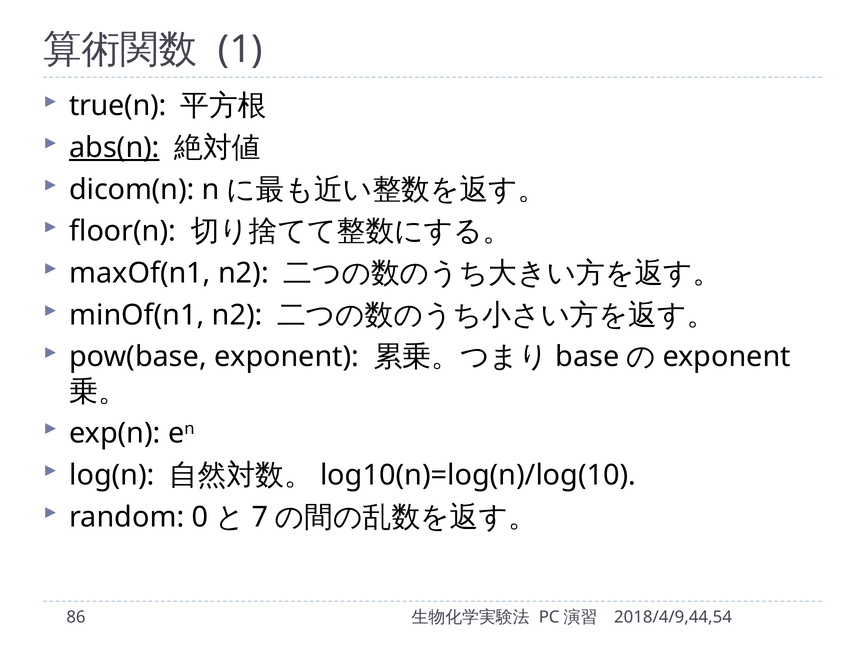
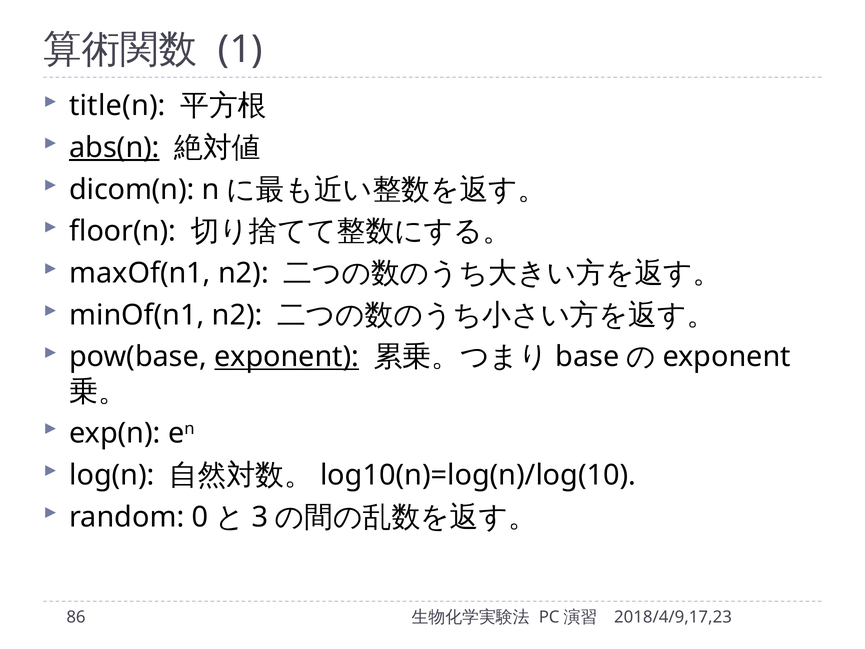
true(n: true(n -> title(n (117, 106)
exponent underline: none -> present (287, 357)
7: 7 -> 3 (260, 517)
2018/4/9,44,54: 2018/4/9,44,54 -> 2018/4/9,17,23 (673, 617)
